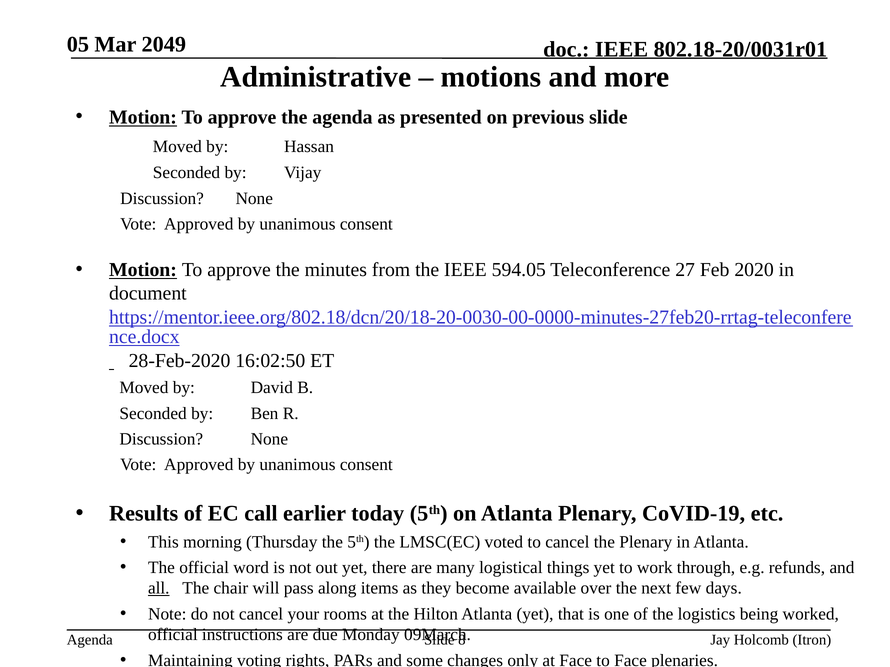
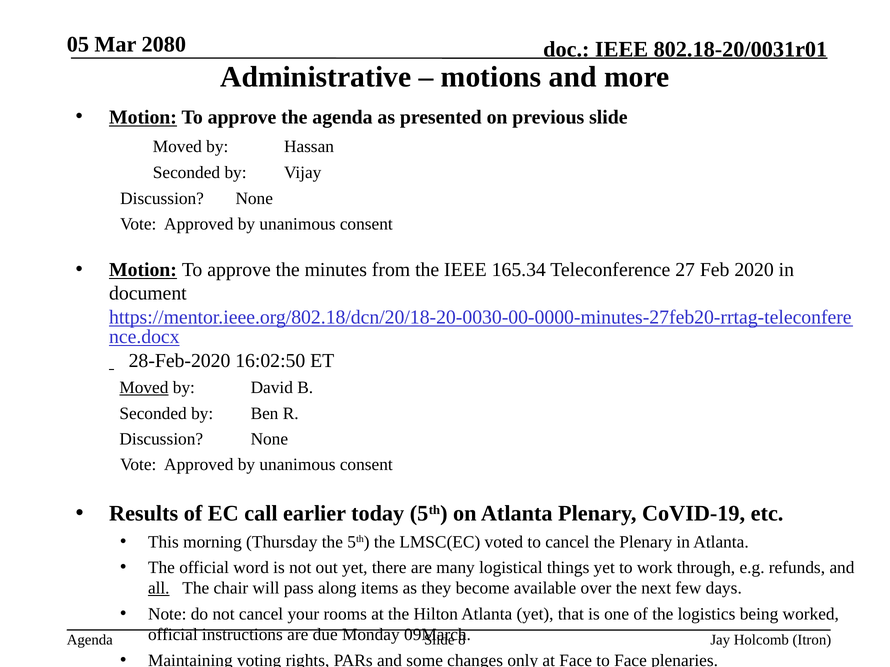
2049: 2049 -> 2080 (164, 44)
594.05: 594.05 -> 165.34 (519, 270)
Moved underline: none -> present (144, 388)
